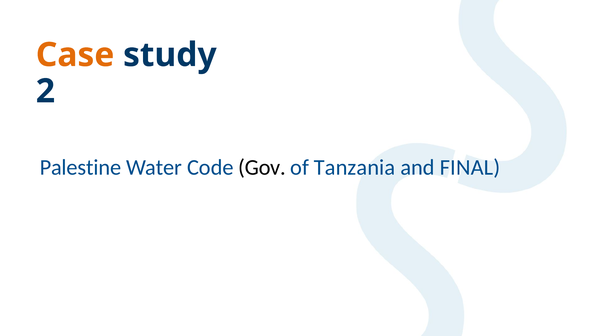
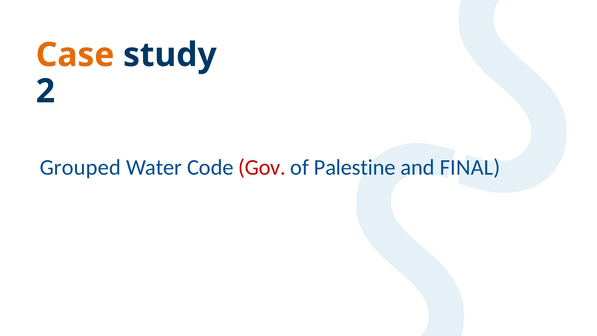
Palestine: Palestine -> Grouped (80, 167)
Gov colour: black -> red (262, 167)
Tanzania: Tanzania -> Palestine (355, 167)
